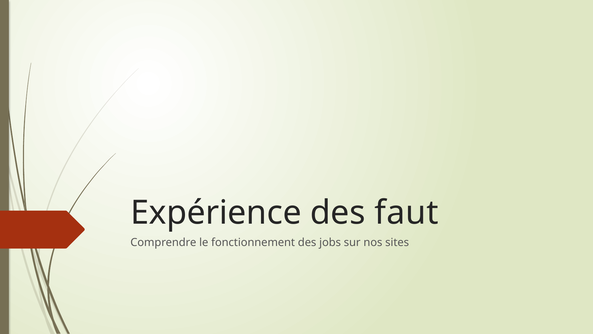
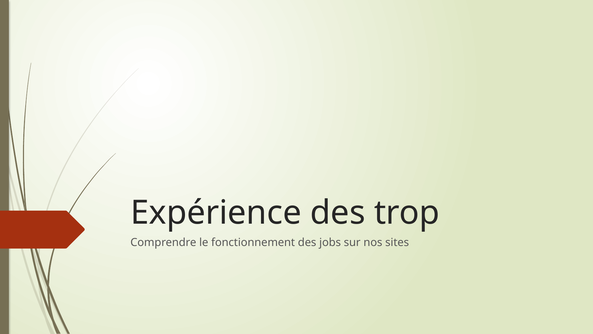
faut: faut -> trop (407, 212)
